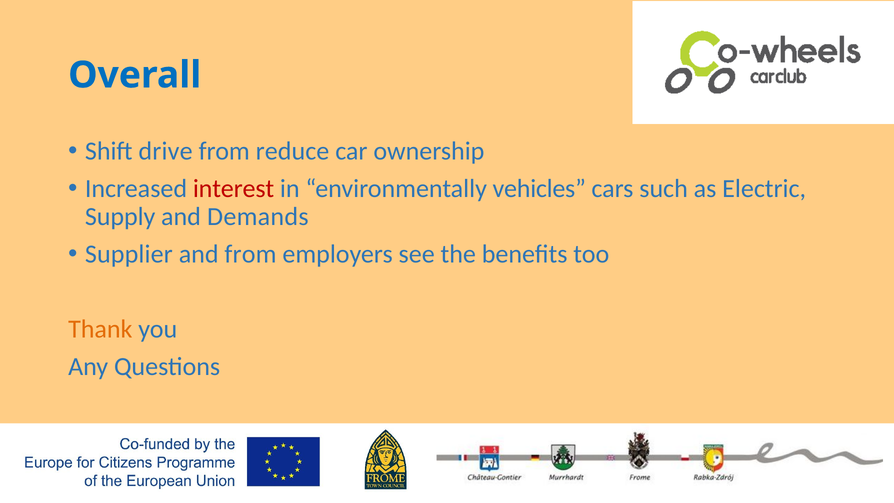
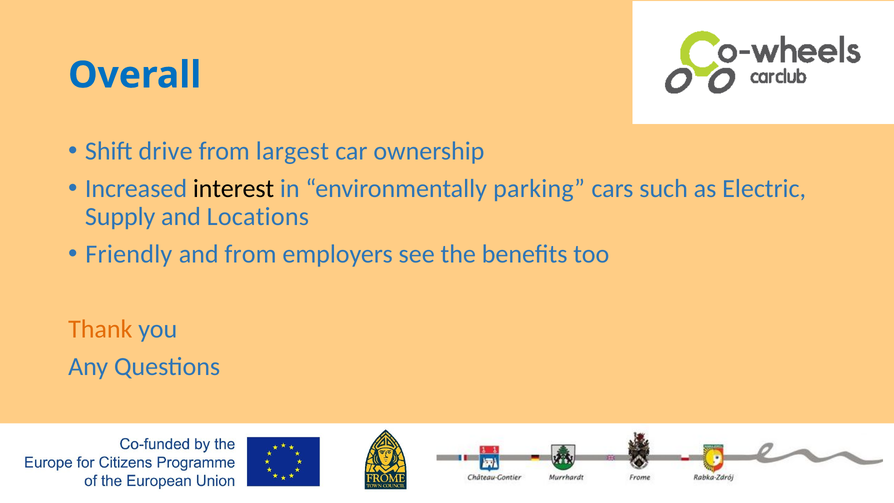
reduce: reduce -> largest (292, 151)
interest colour: red -> black (234, 189)
vehicles: vehicles -> parking (539, 189)
Demands: Demands -> Locations (258, 217)
Supplier: Supplier -> Friendly (129, 254)
